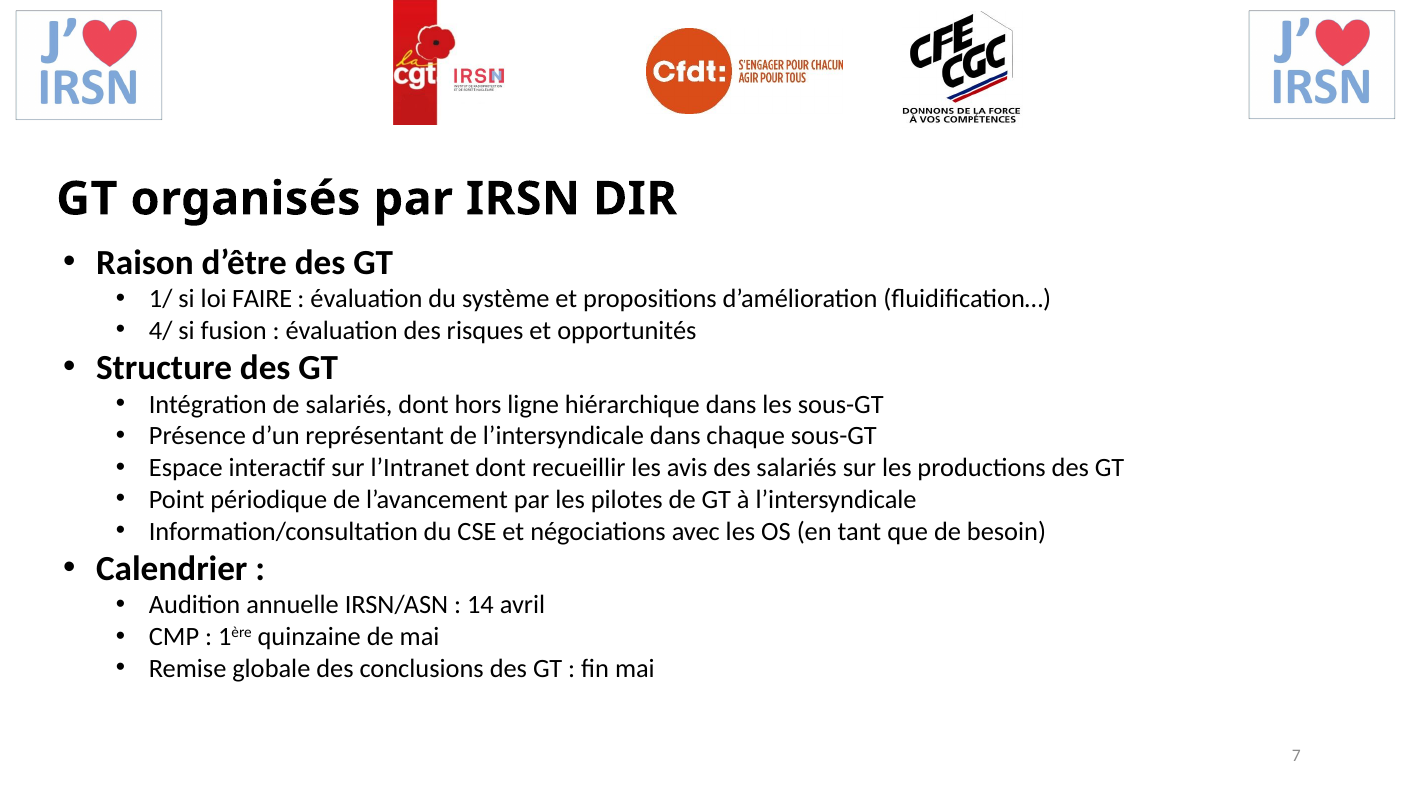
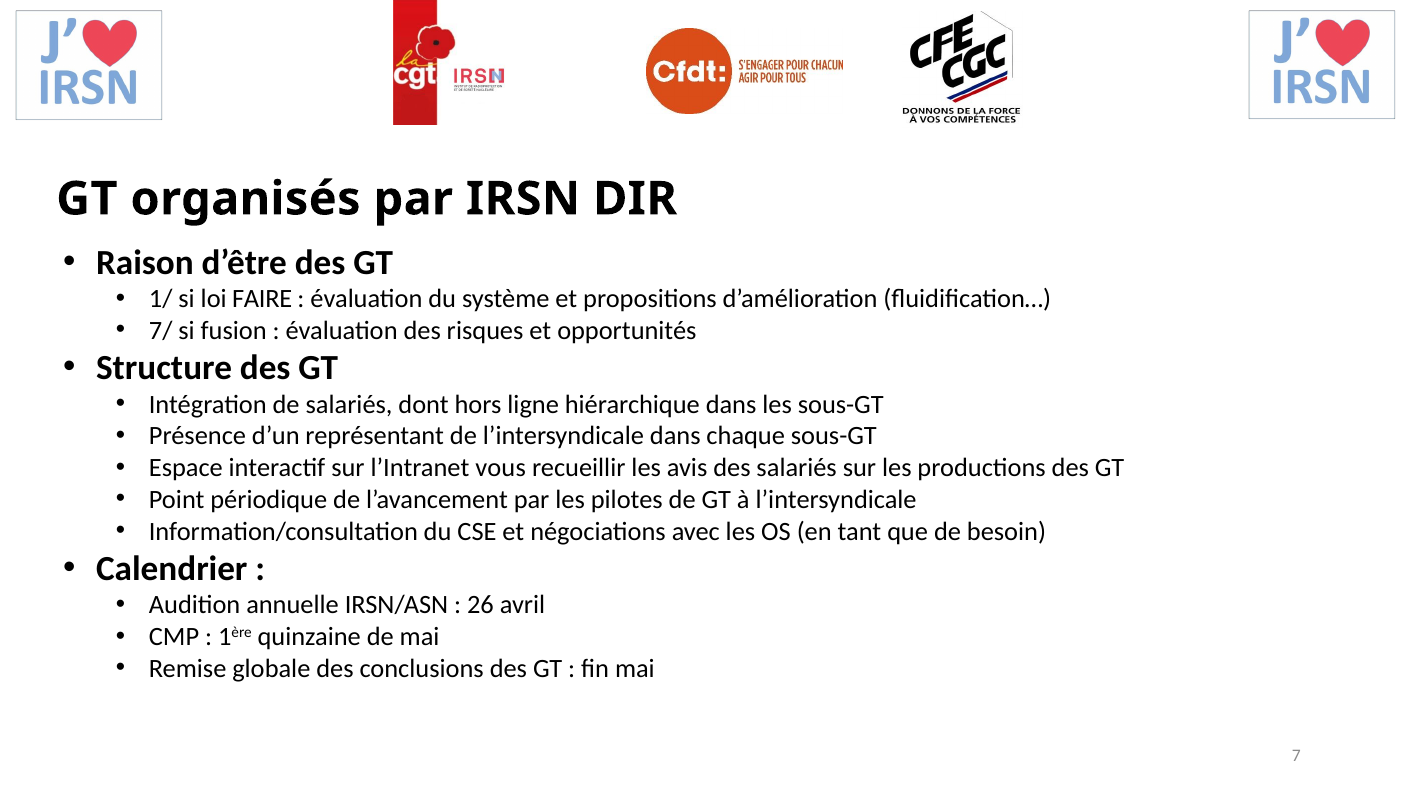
4/: 4/ -> 7/ (161, 331)
l’Intranet dont: dont -> vous (501, 468)
14: 14 -> 26 (480, 605)
